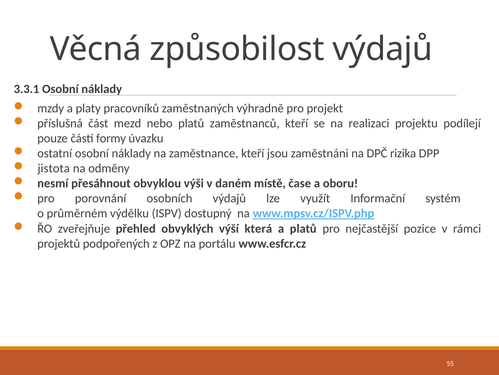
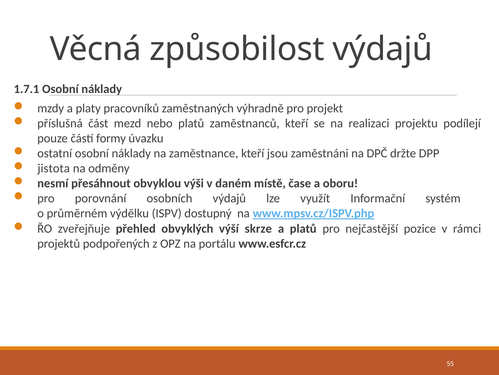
3.3.1: 3.3.1 -> 1.7.1 (27, 89)
rizika: rizika -> držte (403, 153)
která: která -> skrze (258, 228)
